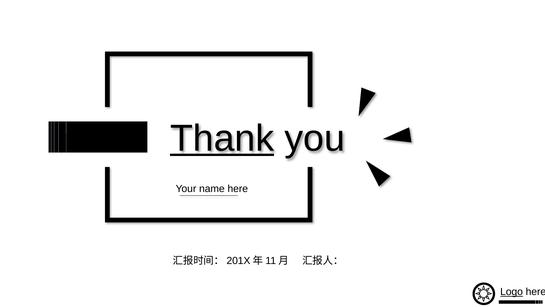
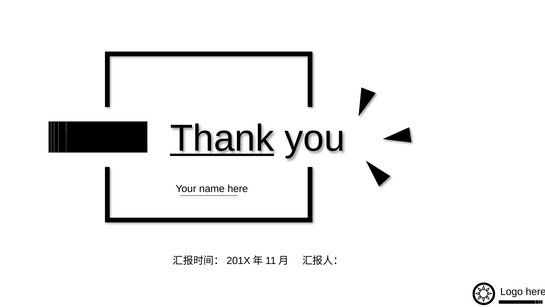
Logo underline: present -> none (512, 291)
